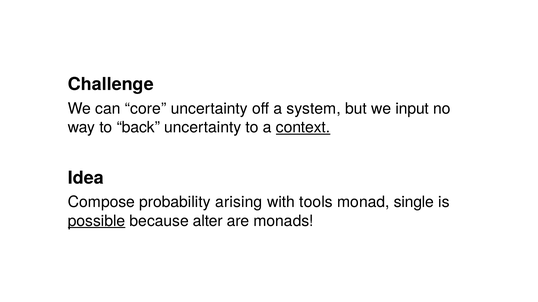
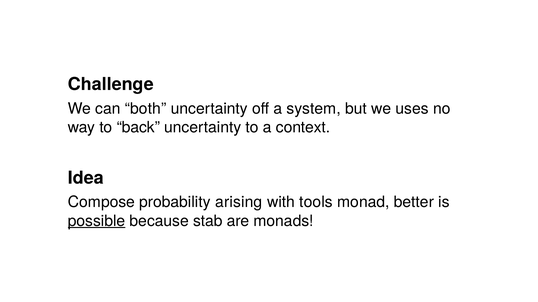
core: core -> both (146, 109)
input: input -> uses (412, 109)
context underline: present -> none (303, 128)
single: single -> better (414, 203)
alter: alter -> stab (208, 221)
